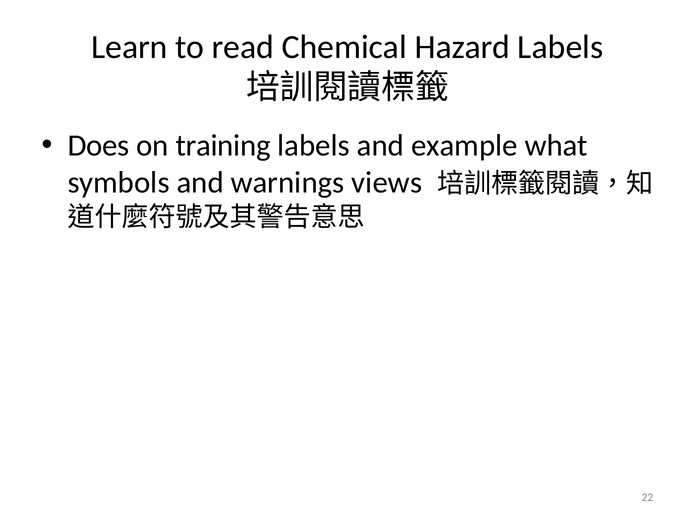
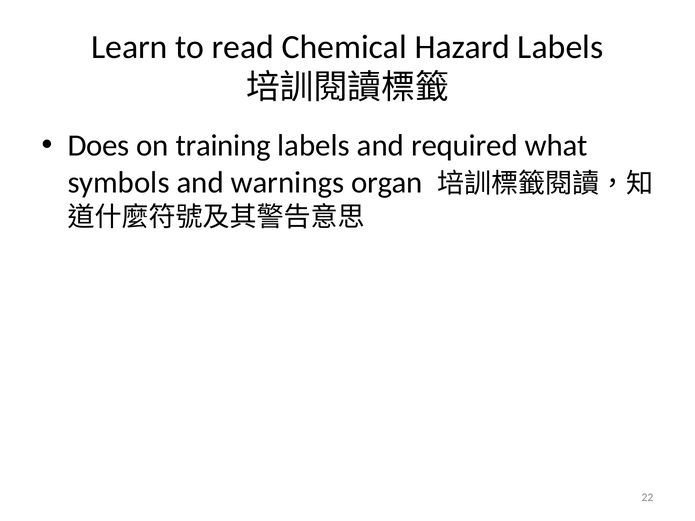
example: example -> required (464, 146)
views: views -> organ (387, 183)
